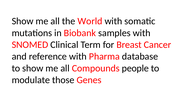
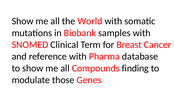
people: people -> finding (135, 68)
